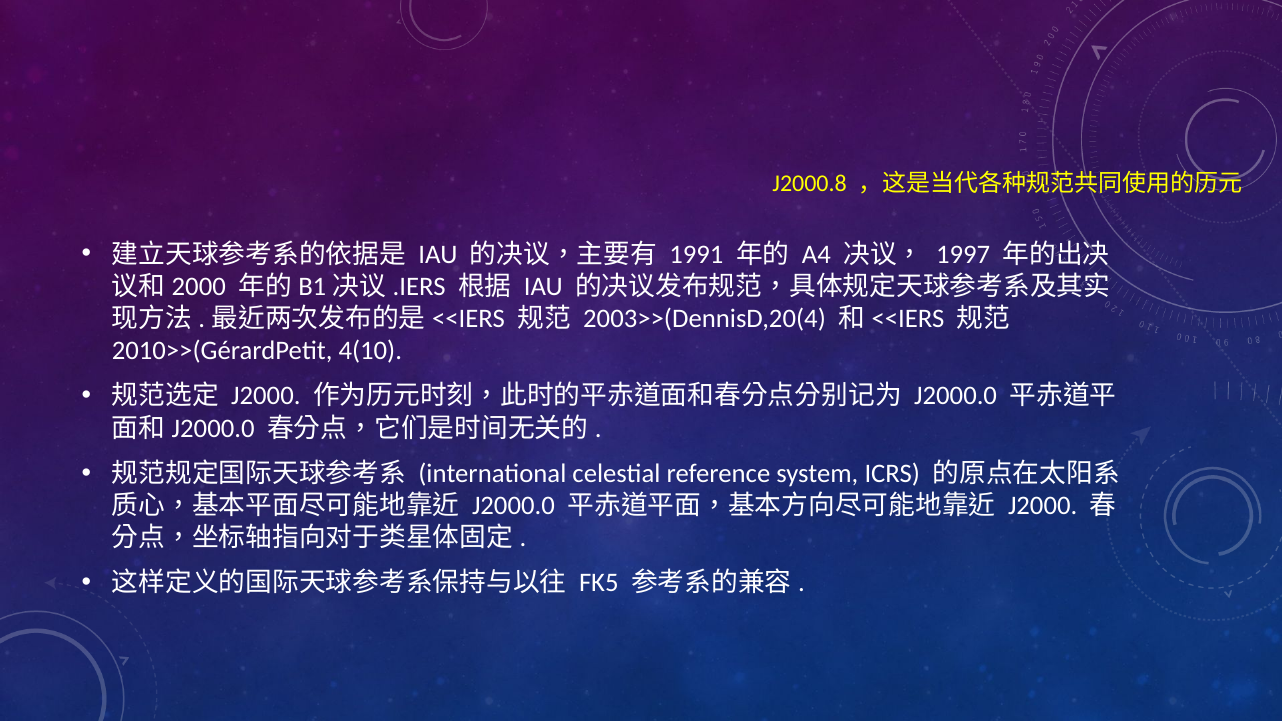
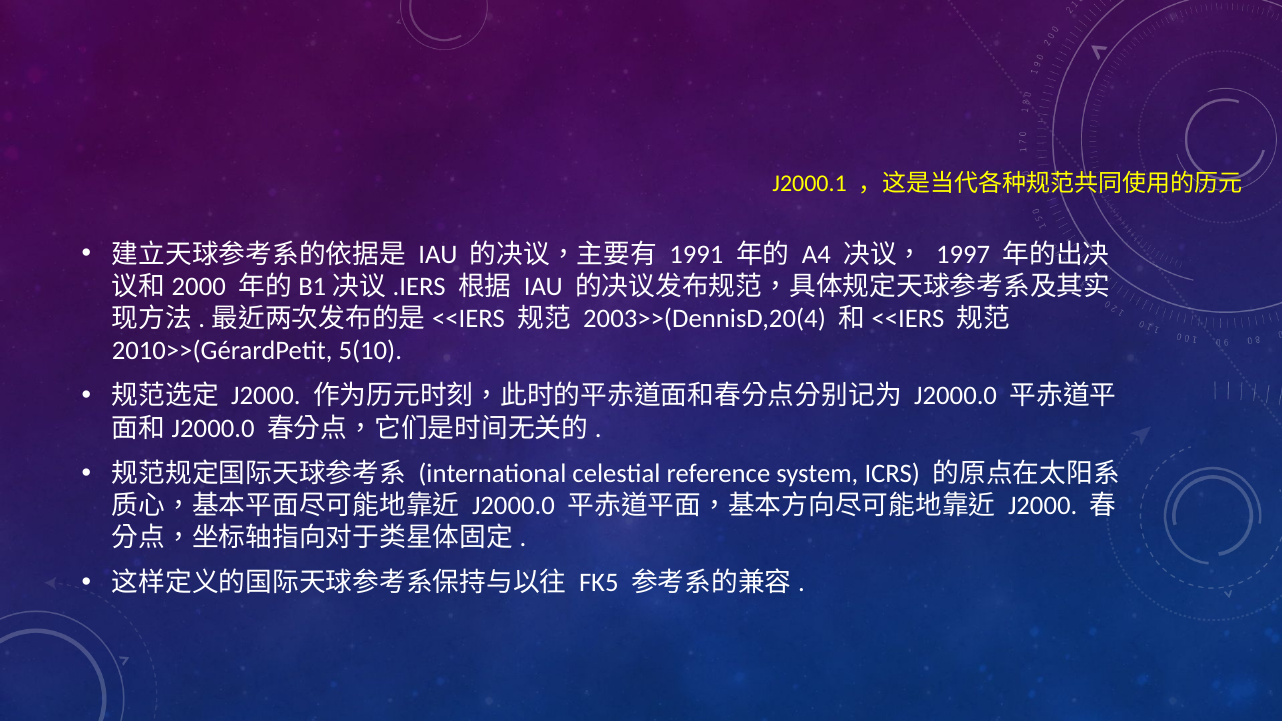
J2000.8: J2000.8 -> J2000.1 (810, 184)
4(10: 4(10 -> 5(10 (370, 351)
